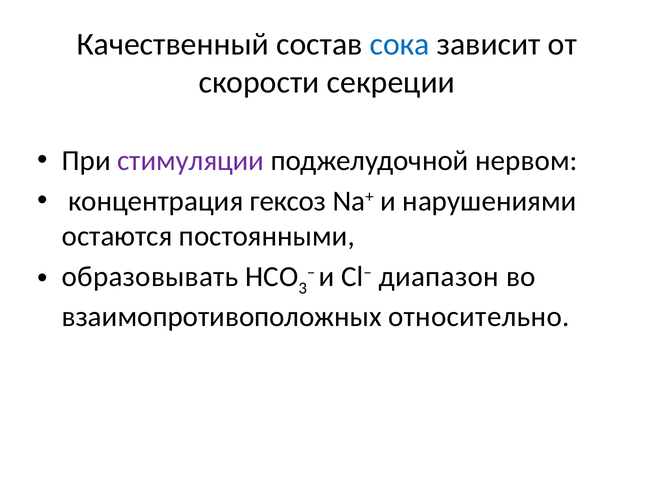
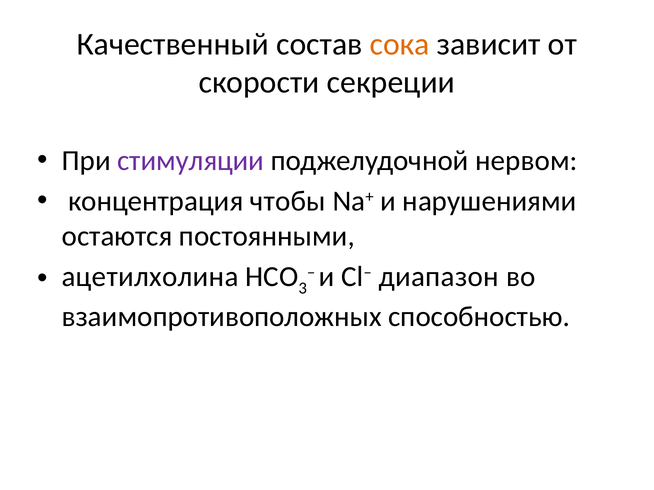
сока colour: blue -> orange (400, 44)
гексоз: гексоз -> чтобы (288, 201)
образовывать: образовывать -> ацетилхолина (150, 277)
относительно: относительно -> способностью (479, 317)
